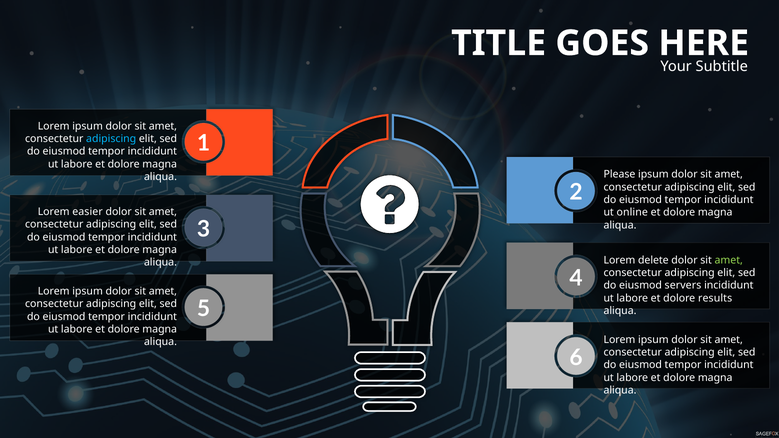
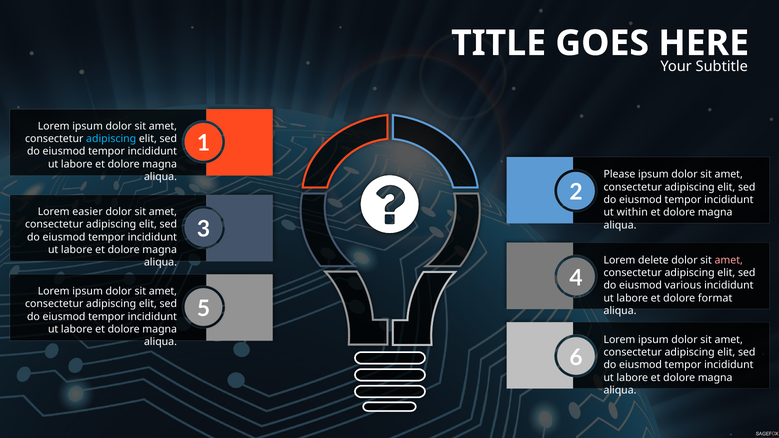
online: online -> within (632, 213)
amet colour: light green -> pink (729, 260)
servers: servers -> various (683, 286)
results: results -> format (715, 298)
